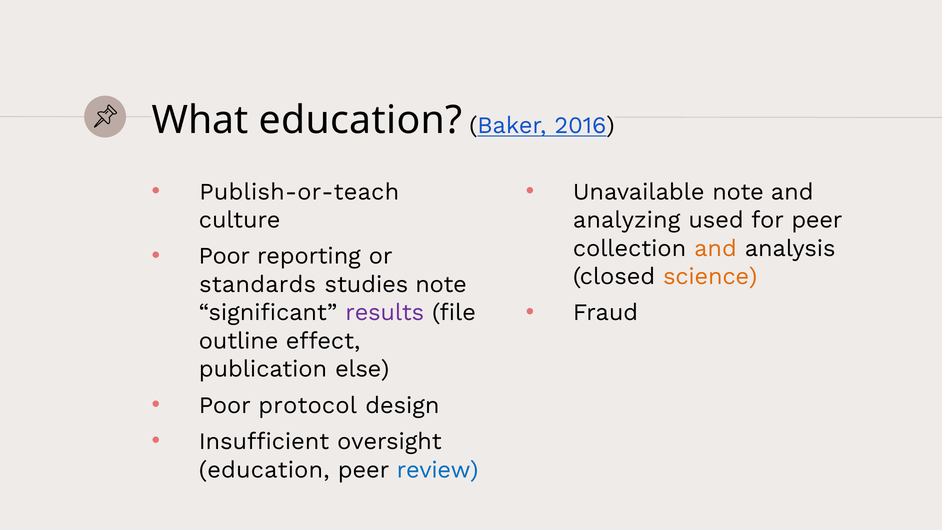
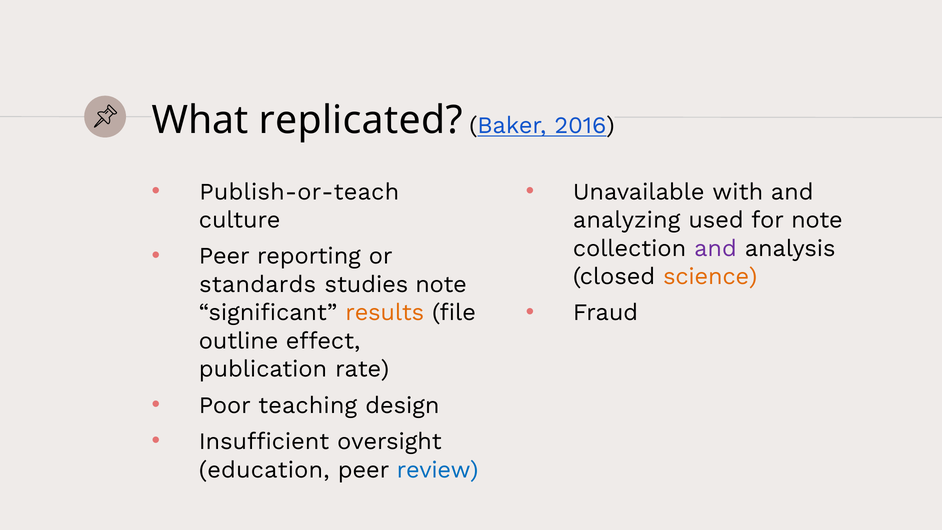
What education: education -> replicated (361, 120)
Unavailable note: note -> with (738, 192)
for peer: peer -> note (817, 220)
and colour: orange -> purple (715, 248)
Poor: Poor -> Peer (224, 256)
results colour: purple -> orange (385, 313)
else: else -> rate (362, 369)
protocol: protocol -> teaching (308, 405)
